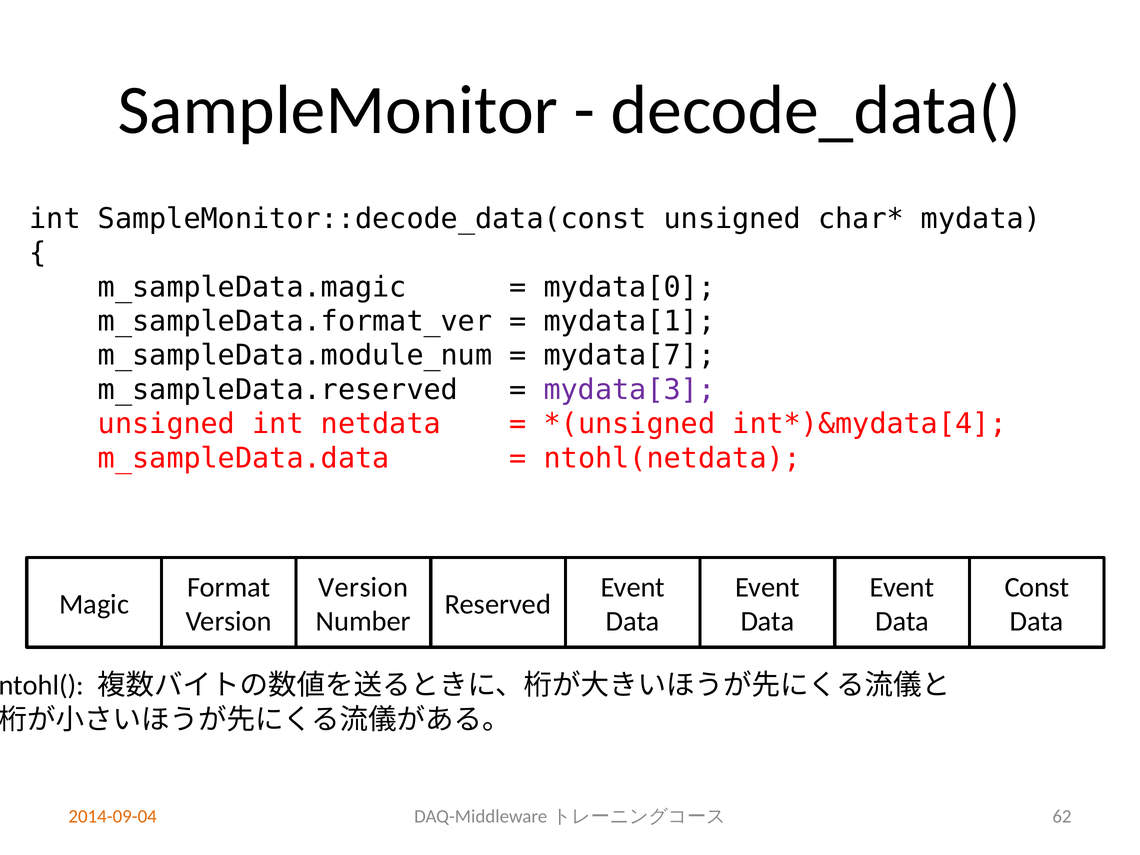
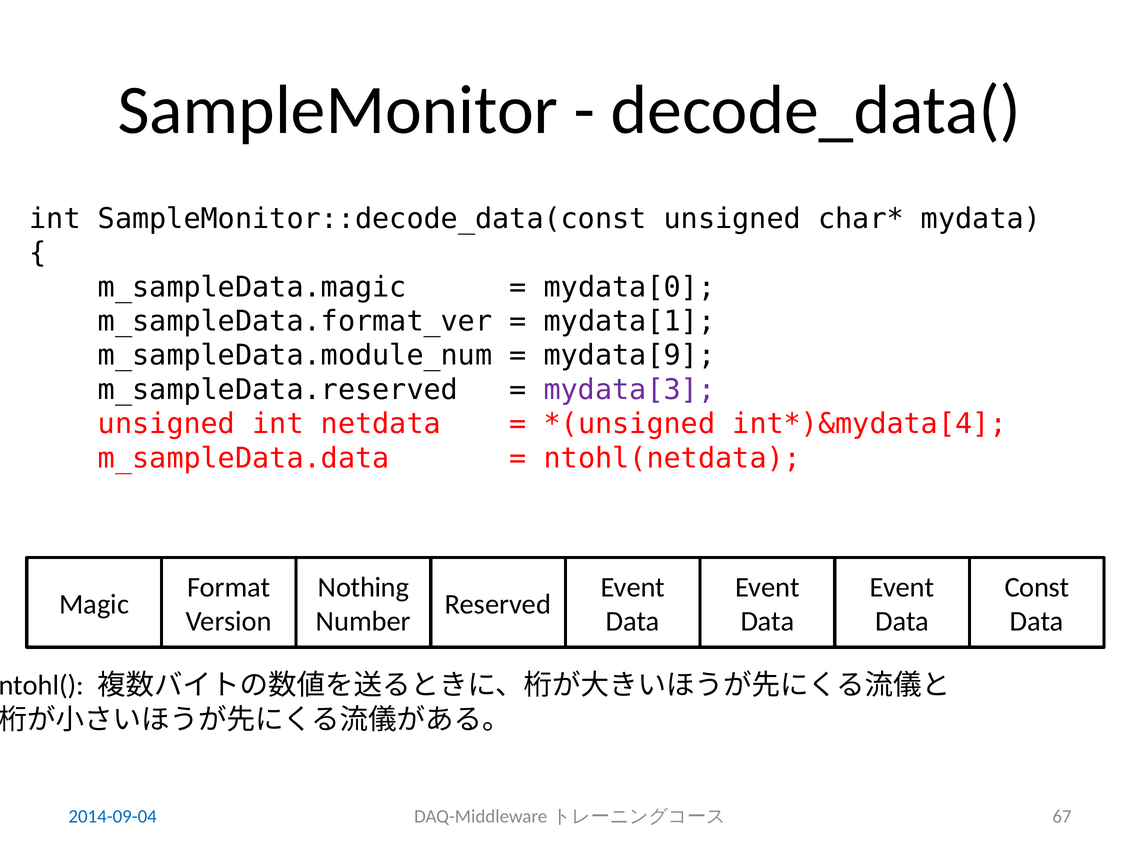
mydata[7: mydata[7 -> mydata[9 (629, 356)
Version: Version -> Nothing (364, 587)
2014-09-04 colour: orange -> blue (113, 817)
62: 62 -> 67 (1062, 816)
